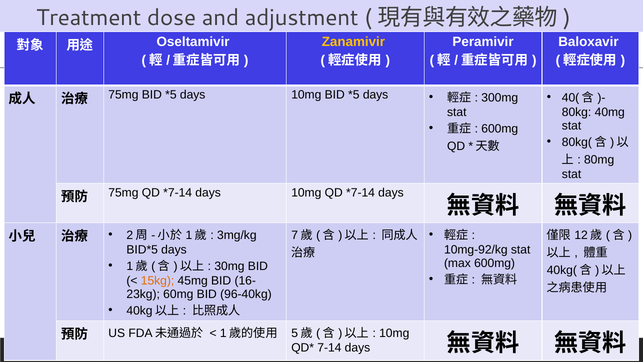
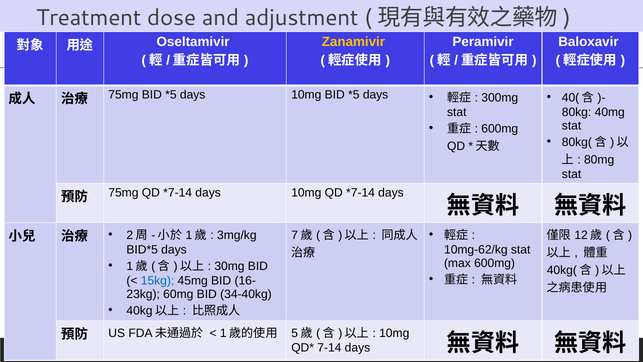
10mg-92/kg: 10mg-92/kg -> 10mg-62/kg (476, 250)
15kg colour: orange -> blue (158, 281)
96-40kg: 96-40kg -> 34-40kg (246, 294)
